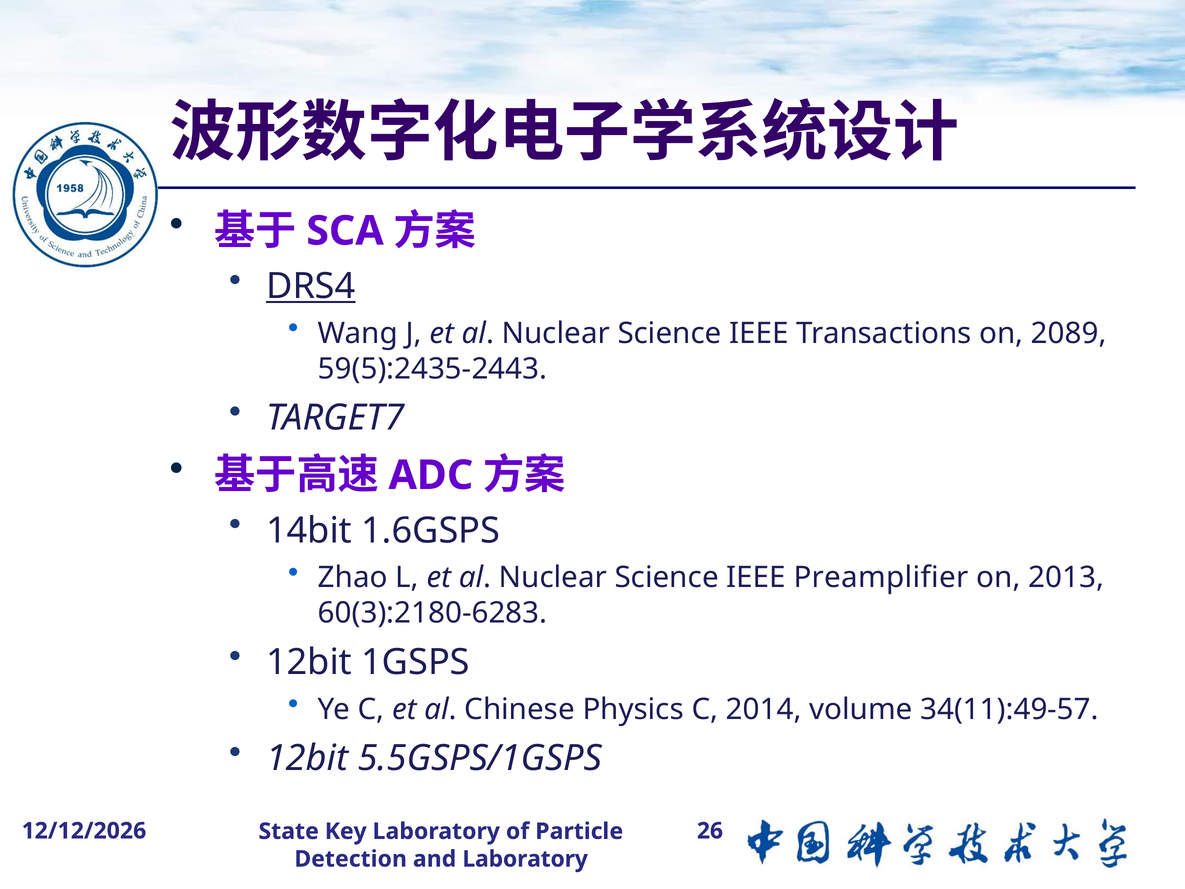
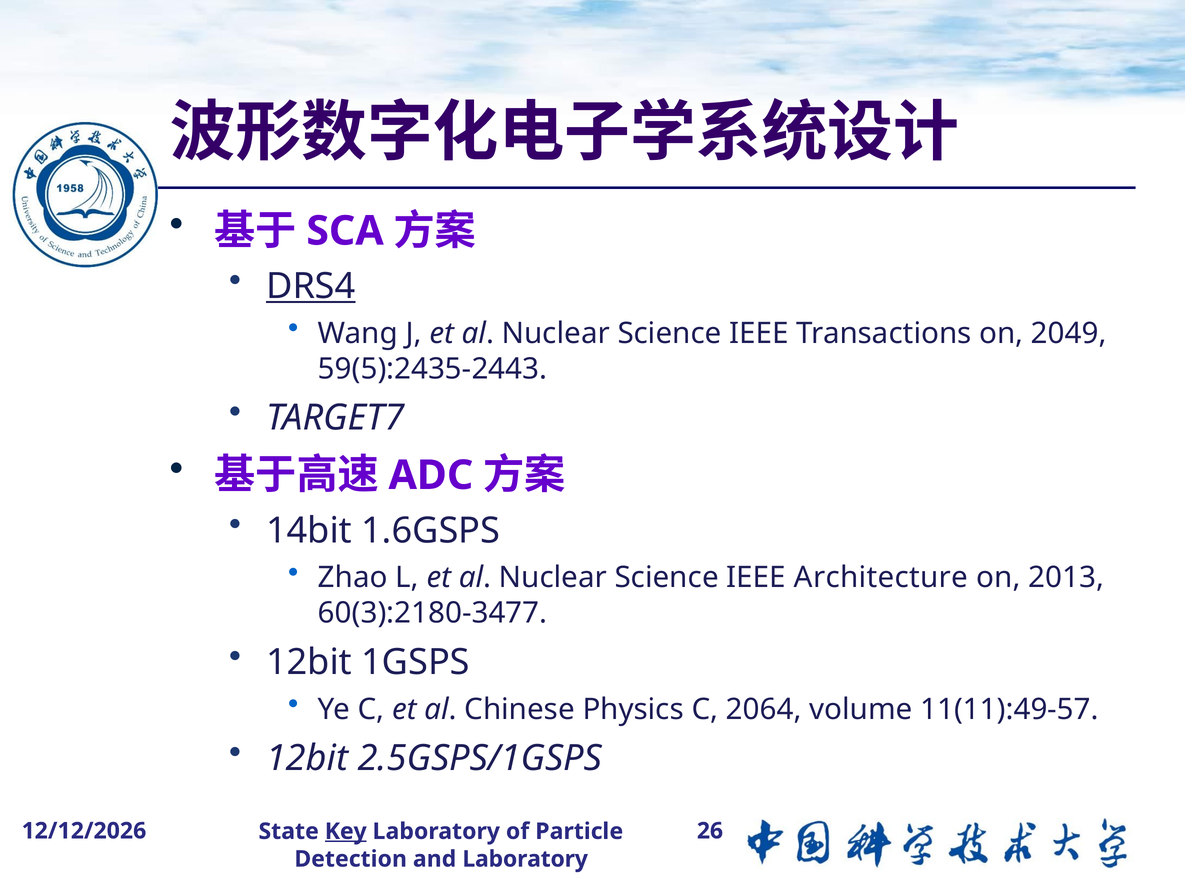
2089: 2089 -> 2049 (1069, 333)
Preamplifier: Preamplifier -> Architecture (881, 577)
60(3):2180-6283: 60(3):2180-6283 -> 60(3):2180-3477 (433, 613)
2014: 2014 -> 2064 (764, 709)
34(11):49-57: 34(11):49-57 -> 11(11):49-57 (1010, 709)
5.5GSPS/1GSPS: 5.5GSPS/1GSPS -> 2.5GSPS/1GSPS (480, 758)
Key underline: none -> present (346, 831)
